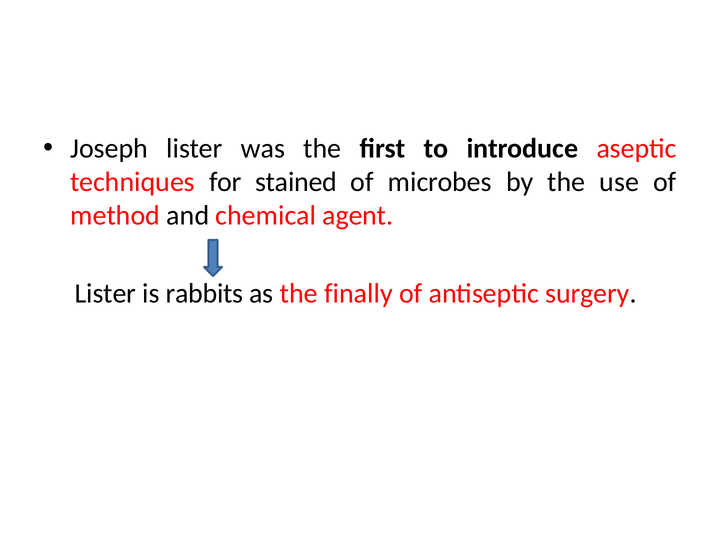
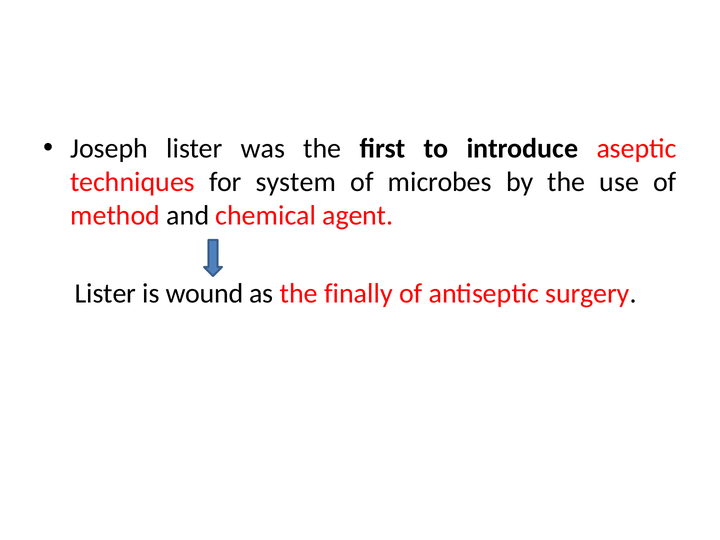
stained: stained -> system (296, 182)
rabbits: rabbits -> wound (205, 294)
